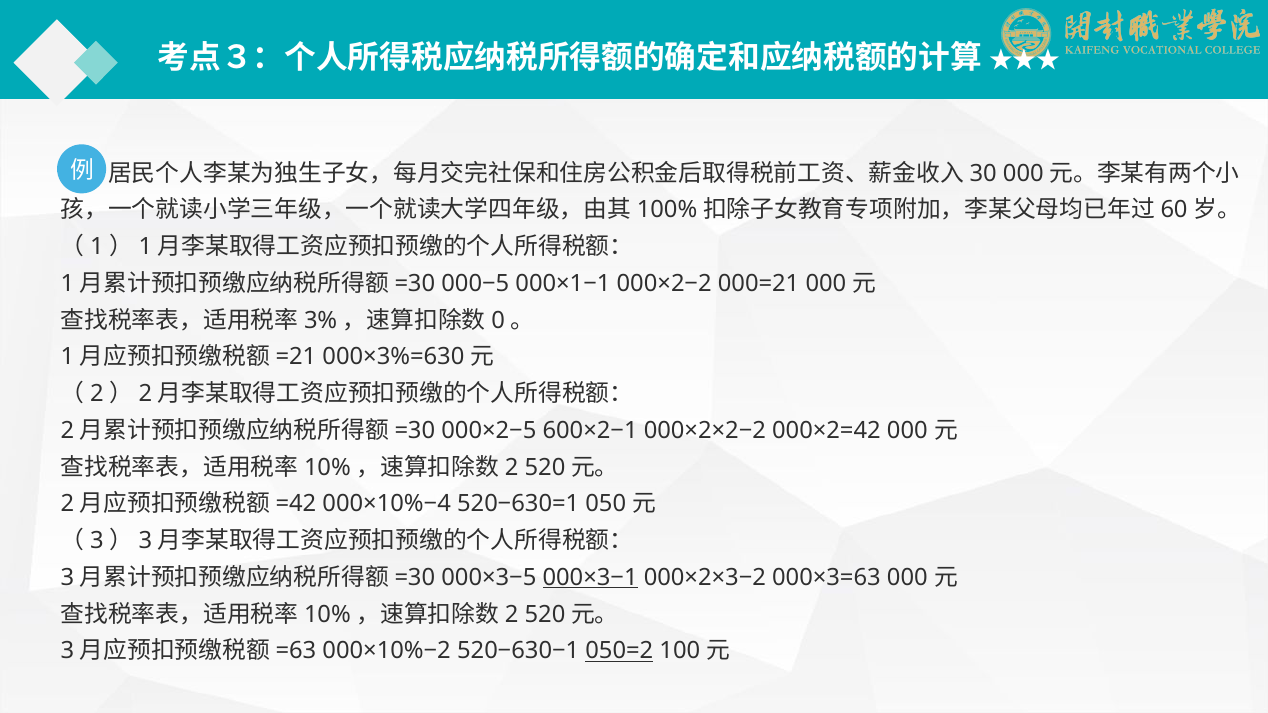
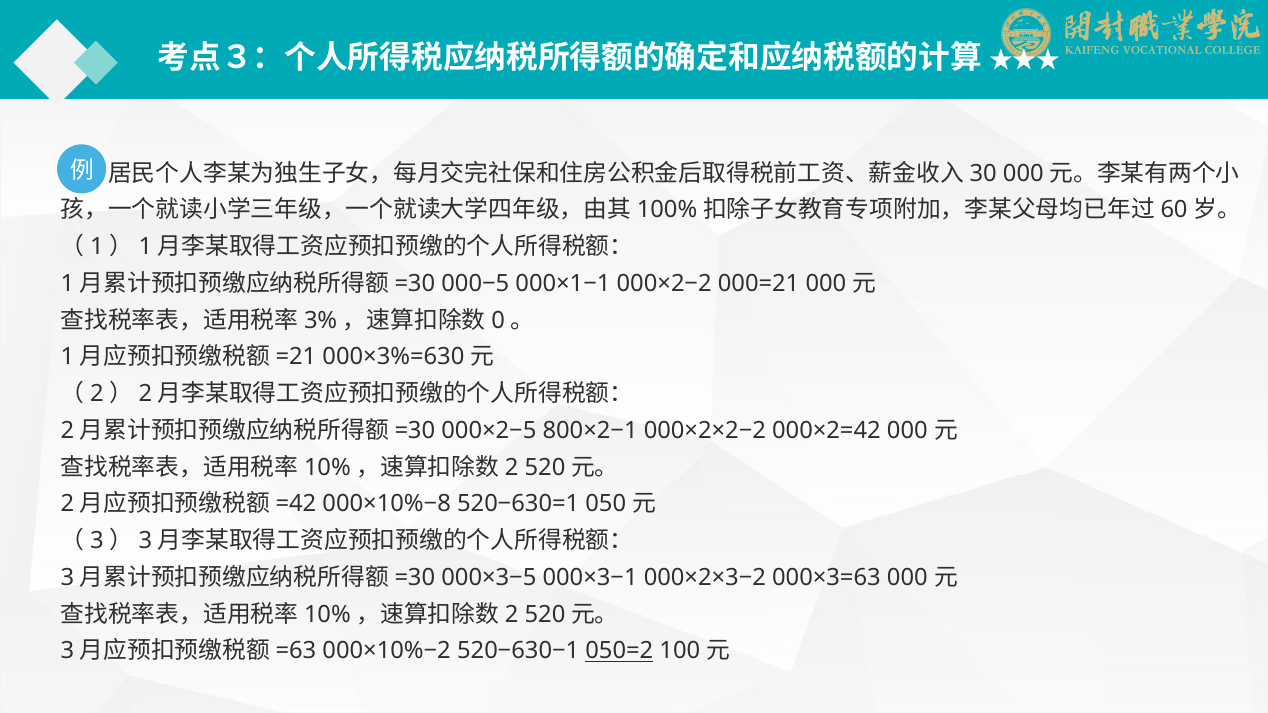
600×2−1: 600×2−1 -> 800×2−1 (590, 431)
000×10%−4: 000×10%−4 -> 000×10%−8 (387, 504)
000×3−1 underline: present -> none (590, 578)
